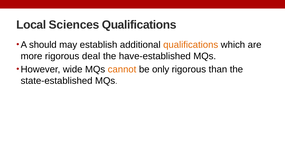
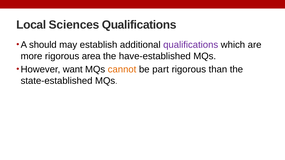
qualifications colour: orange -> purple (191, 45)
deal: deal -> area (91, 56)
wide: wide -> want (73, 70)
only: only -> part (161, 70)
